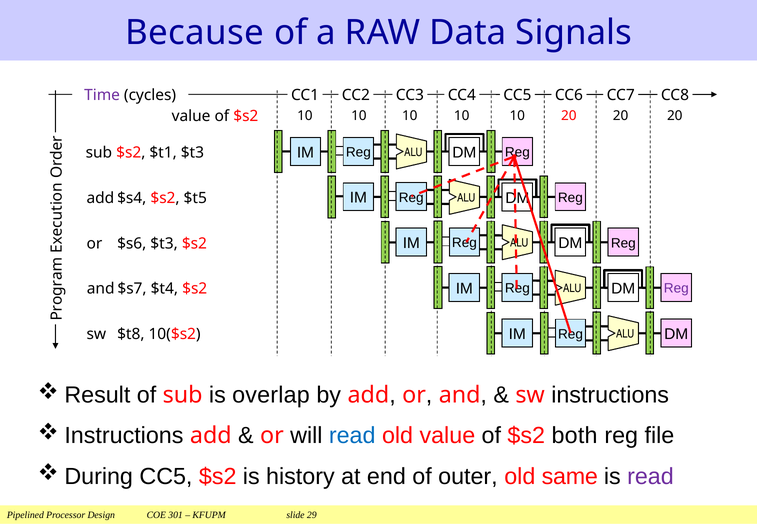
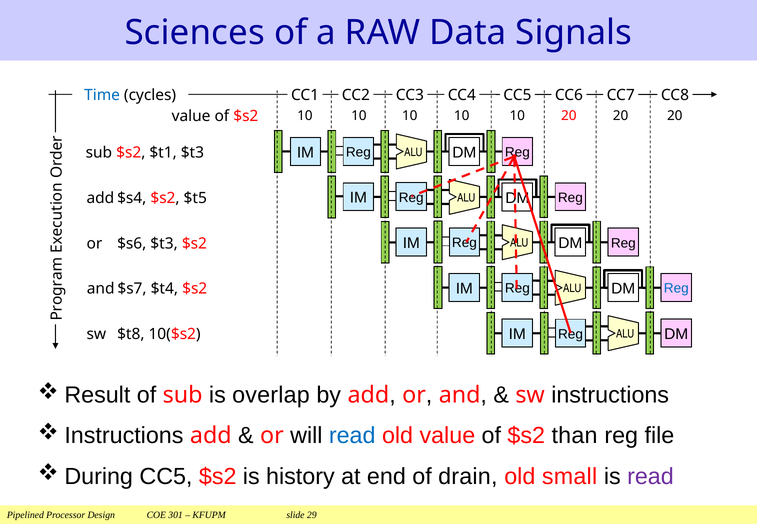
Because: Because -> Sciences (195, 33)
Time colour: purple -> blue (102, 95)
Reg colour: purple -> blue (676, 289)
both: both -> than (575, 436)
outer: outer -> drain (468, 476)
same: same -> small (570, 476)
